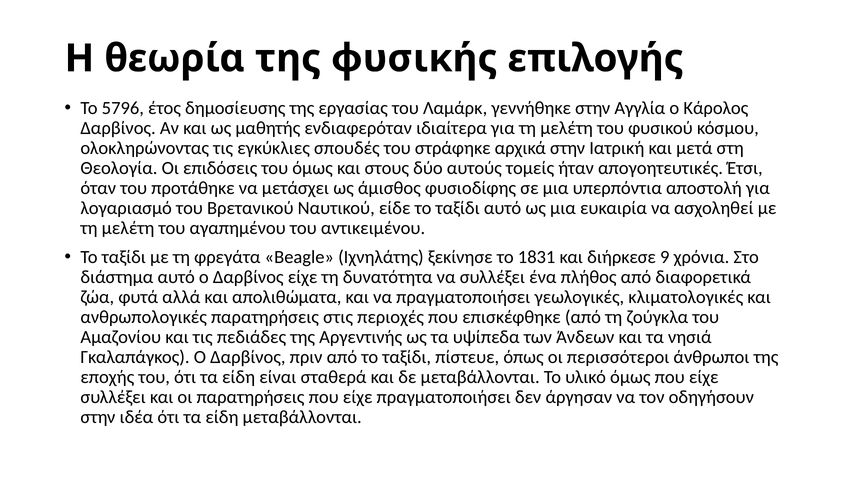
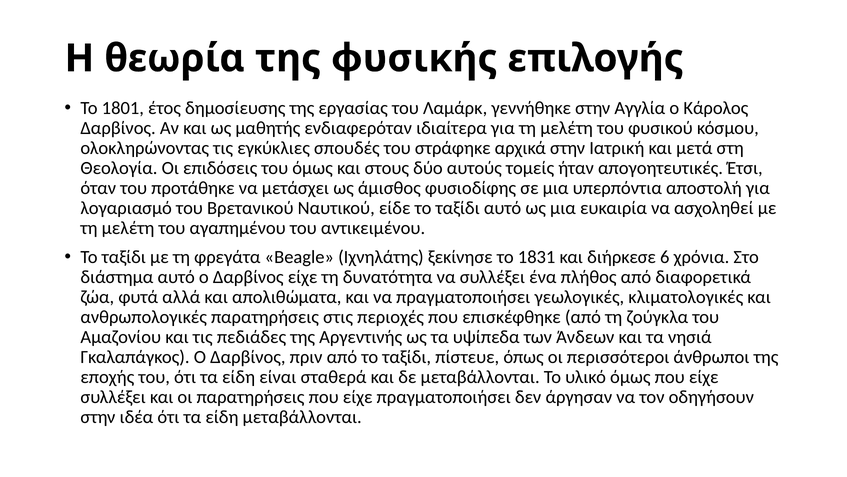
5796: 5796 -> 1801 (123, 108)
9: 9 -> 6 (665, 257)
